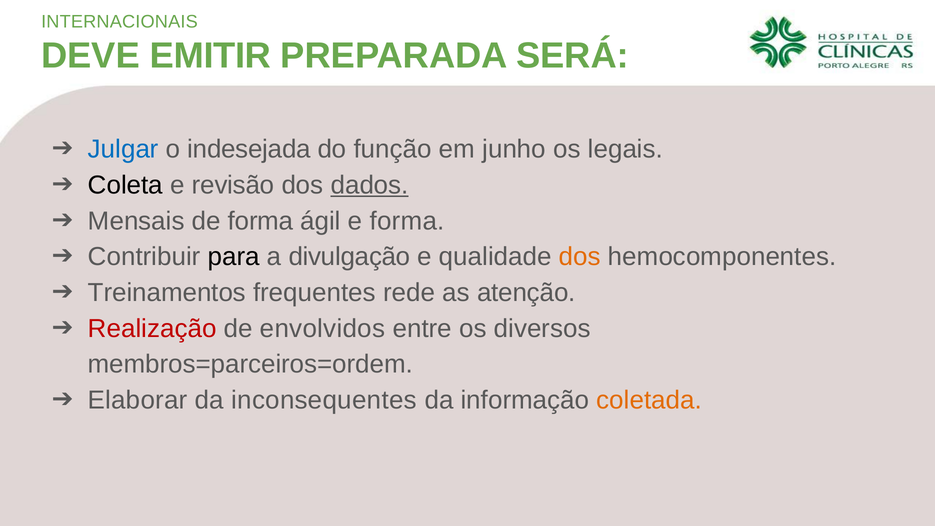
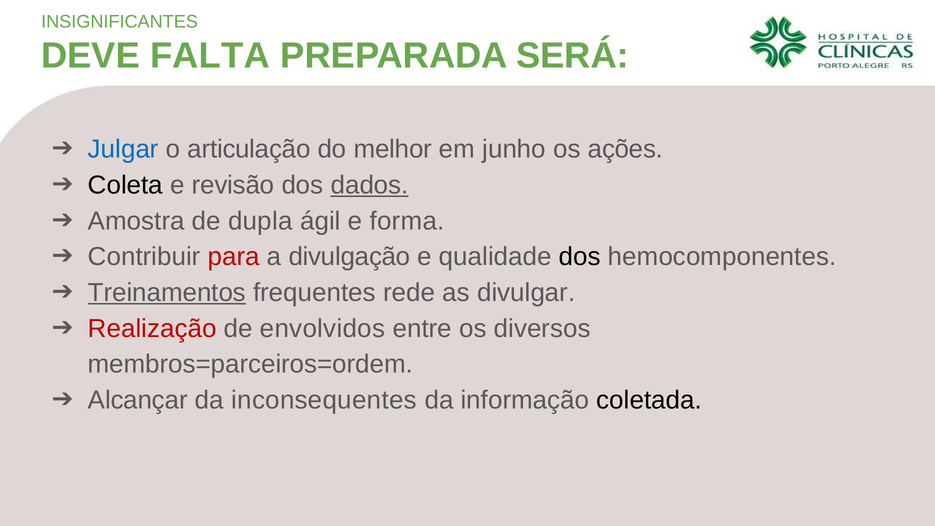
INTERNACIONAIS: INTERNACIONAIS -> INSIGNIFICANTES (120, 22)
EMITIR: EMITIR -> FALTA (210, 56)
indesejada: indesejada -> articulação (249, 149)
função: função -> melhor (393, 149)
legais: legais -> ações (625, 149)
Mensais: Mensais -> Amostra (136, 221)
de forma: forma -> dupla (260, 221)
para colour: black -> red (234, 257)
dos colour: orange -> black (580, 257)
Treinamentos underline: none -> present (167, 293)
atenção: atenção -> divulgar (526, 293)
Elaborar: Elaborar -> Alcançar (138, 400)
coletada colour: orange -> black (649, 400)
